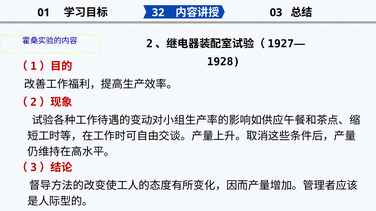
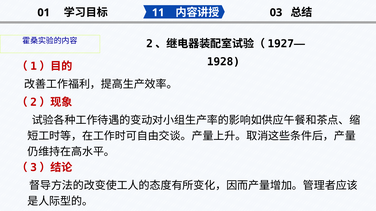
32: 32 -> 11 (158, 13)
